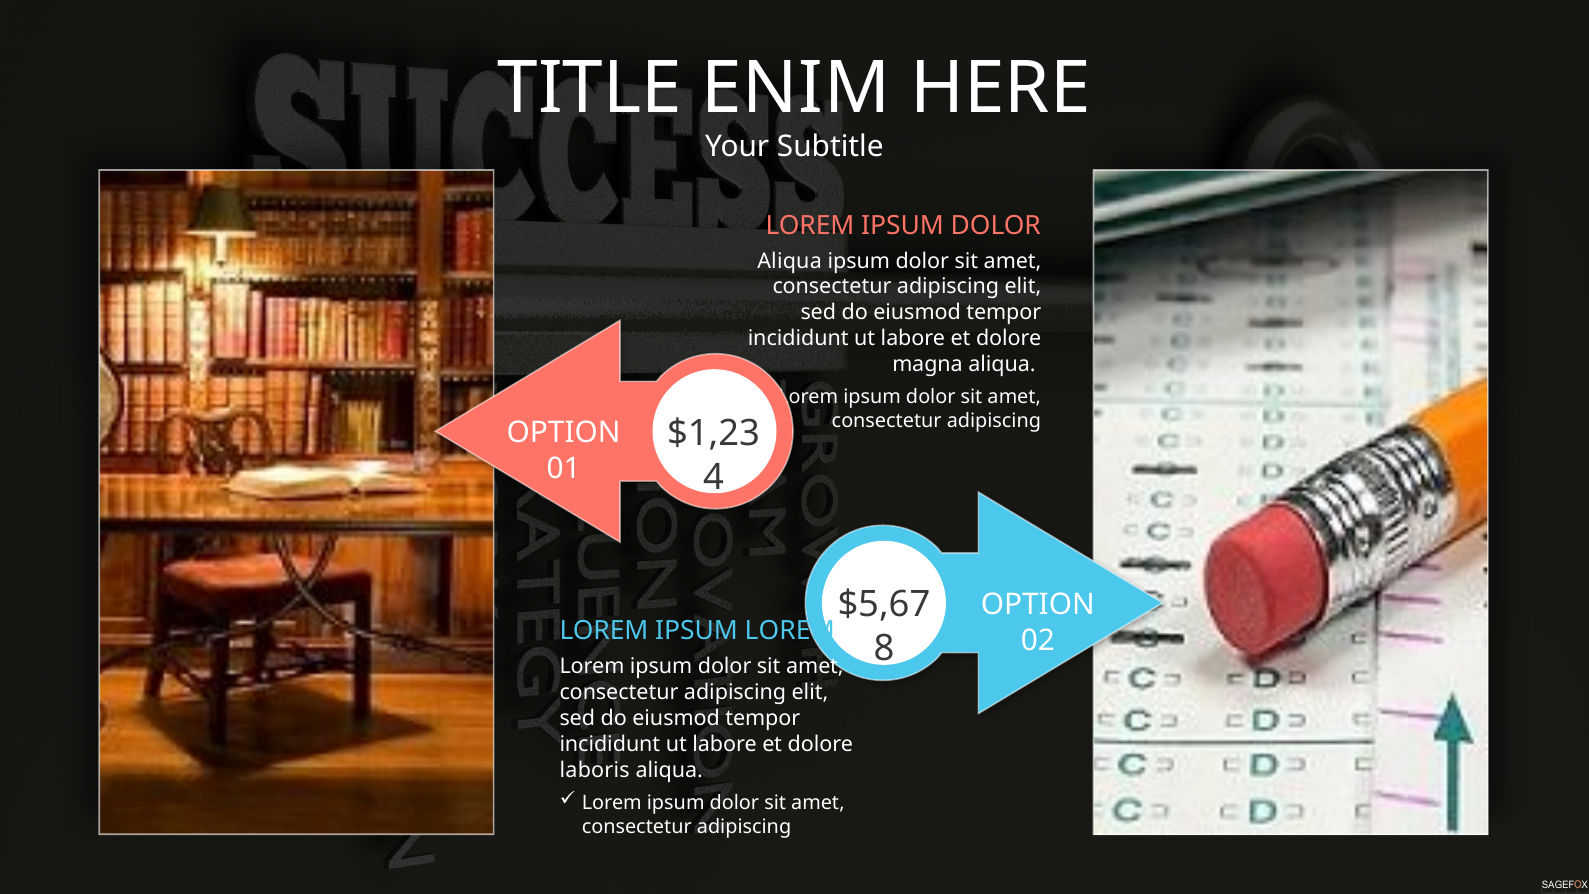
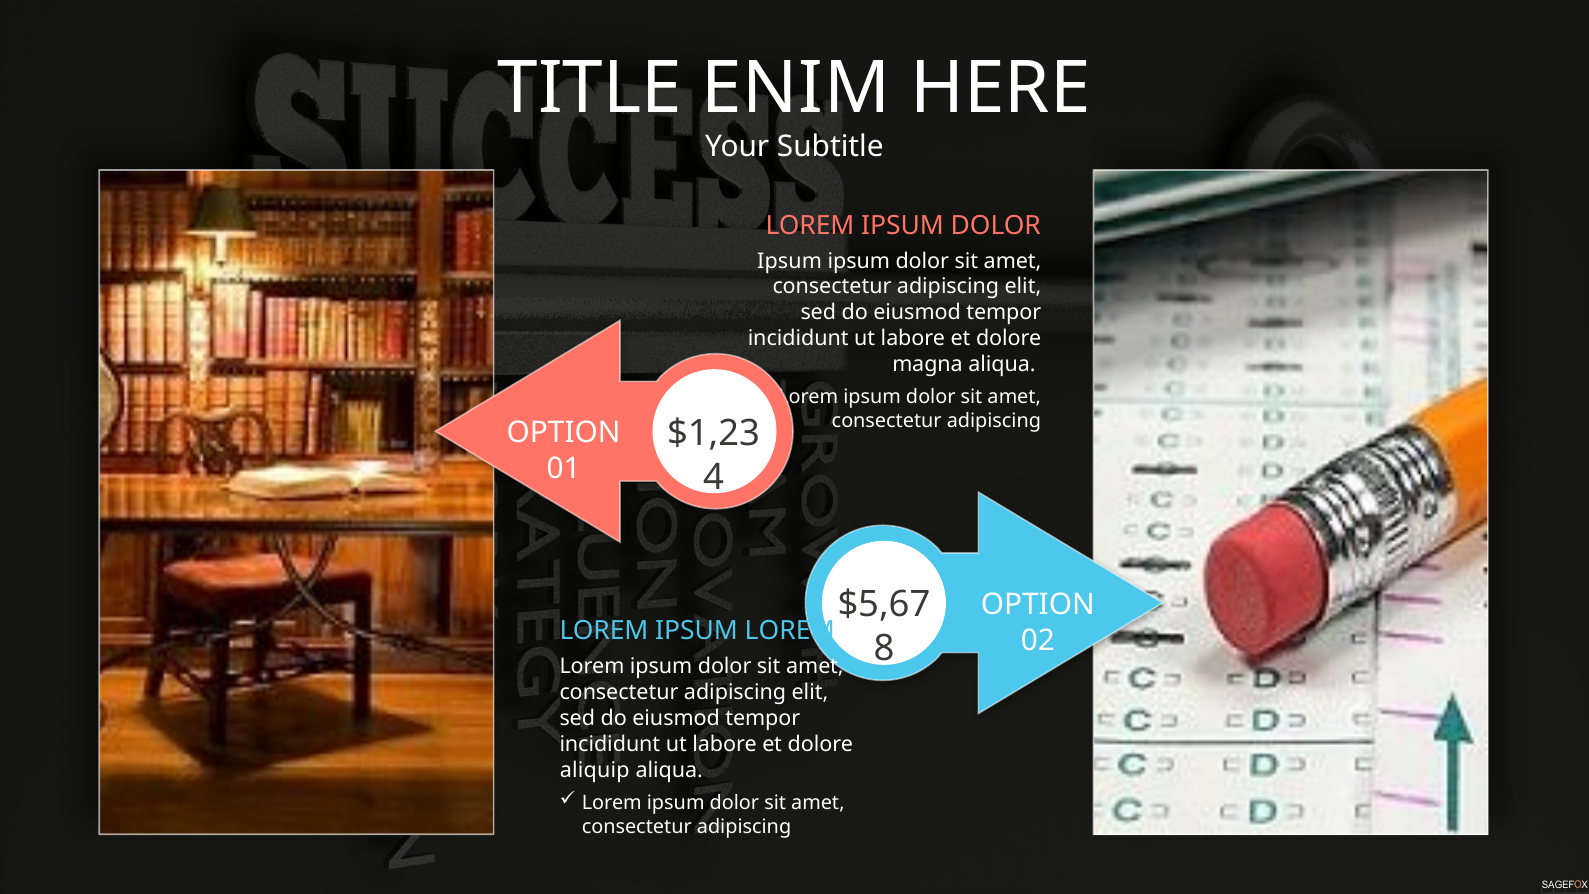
Aliqua: Aliqua -> Ipsum (790, 261)
laboris: laboris -> aliquip (595, 770)
